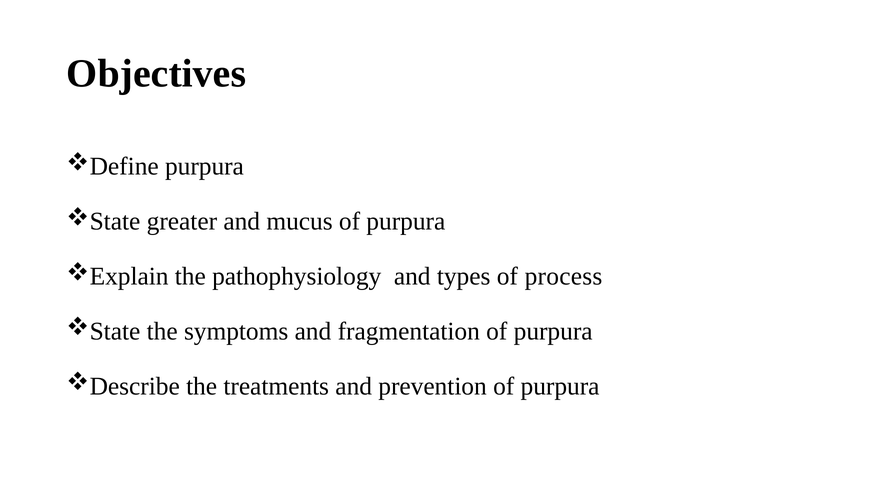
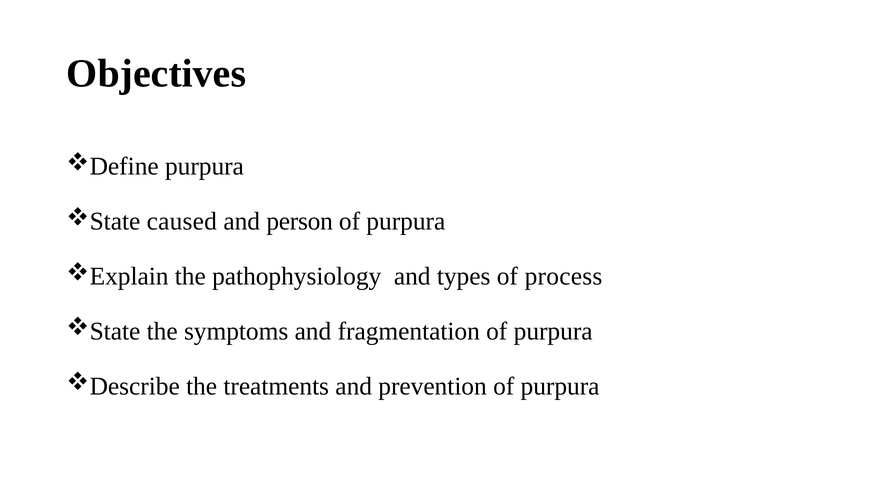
greater: greater -> caused (182, 221)
mucus: mucus -> person (300, 221)
